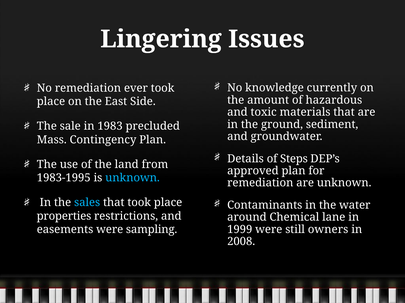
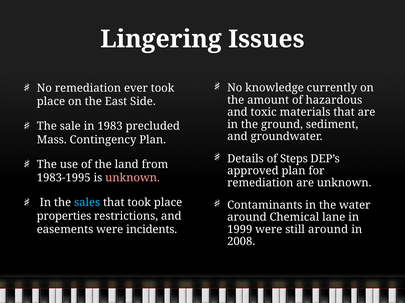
unknown colour: light blue -> pink (133, 178)
still owners: owners -> around (328, 230)
sampling: sampling -> incidents (152, 230)
